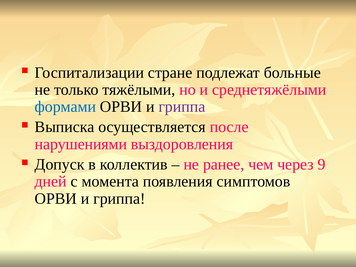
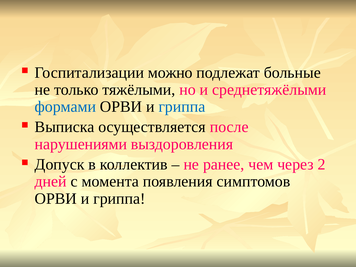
стране: стране -> можно (170, 73)
гриппа colour: purple -> blue (182, 107)
9: 9 -> 2 (322, 164)
